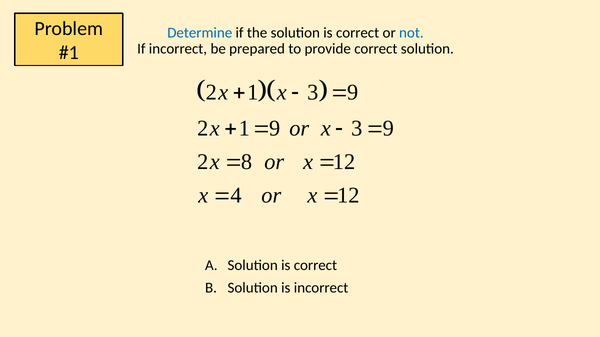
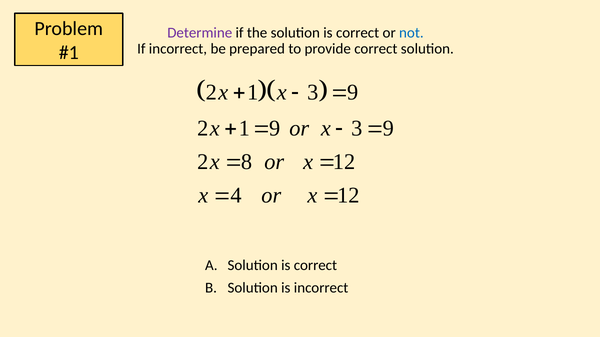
Determine colour: blue -> purple (200, 33)
